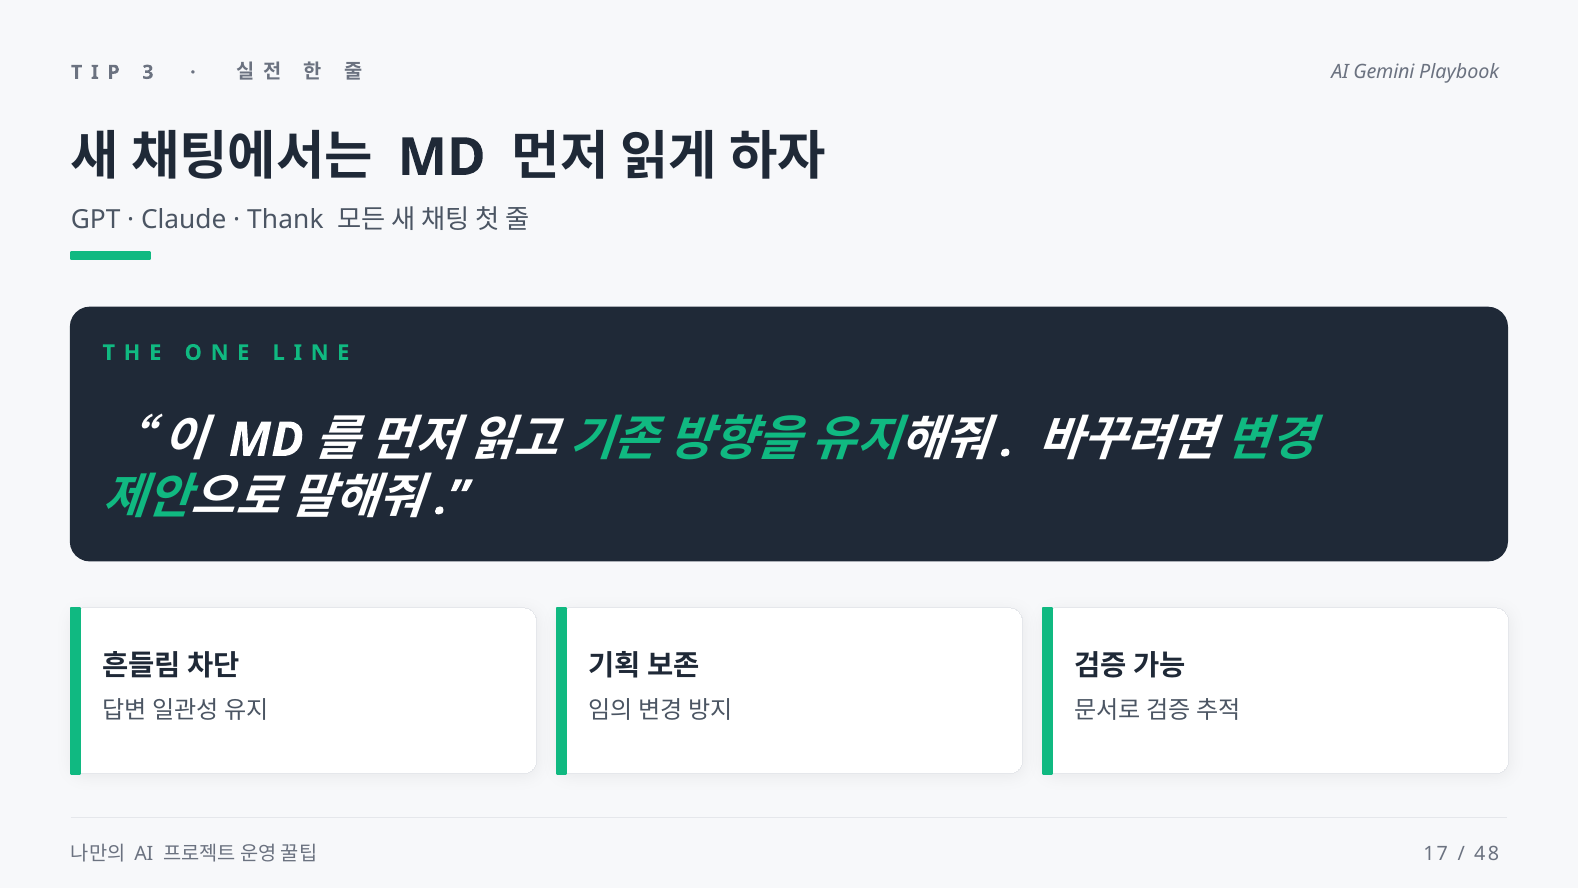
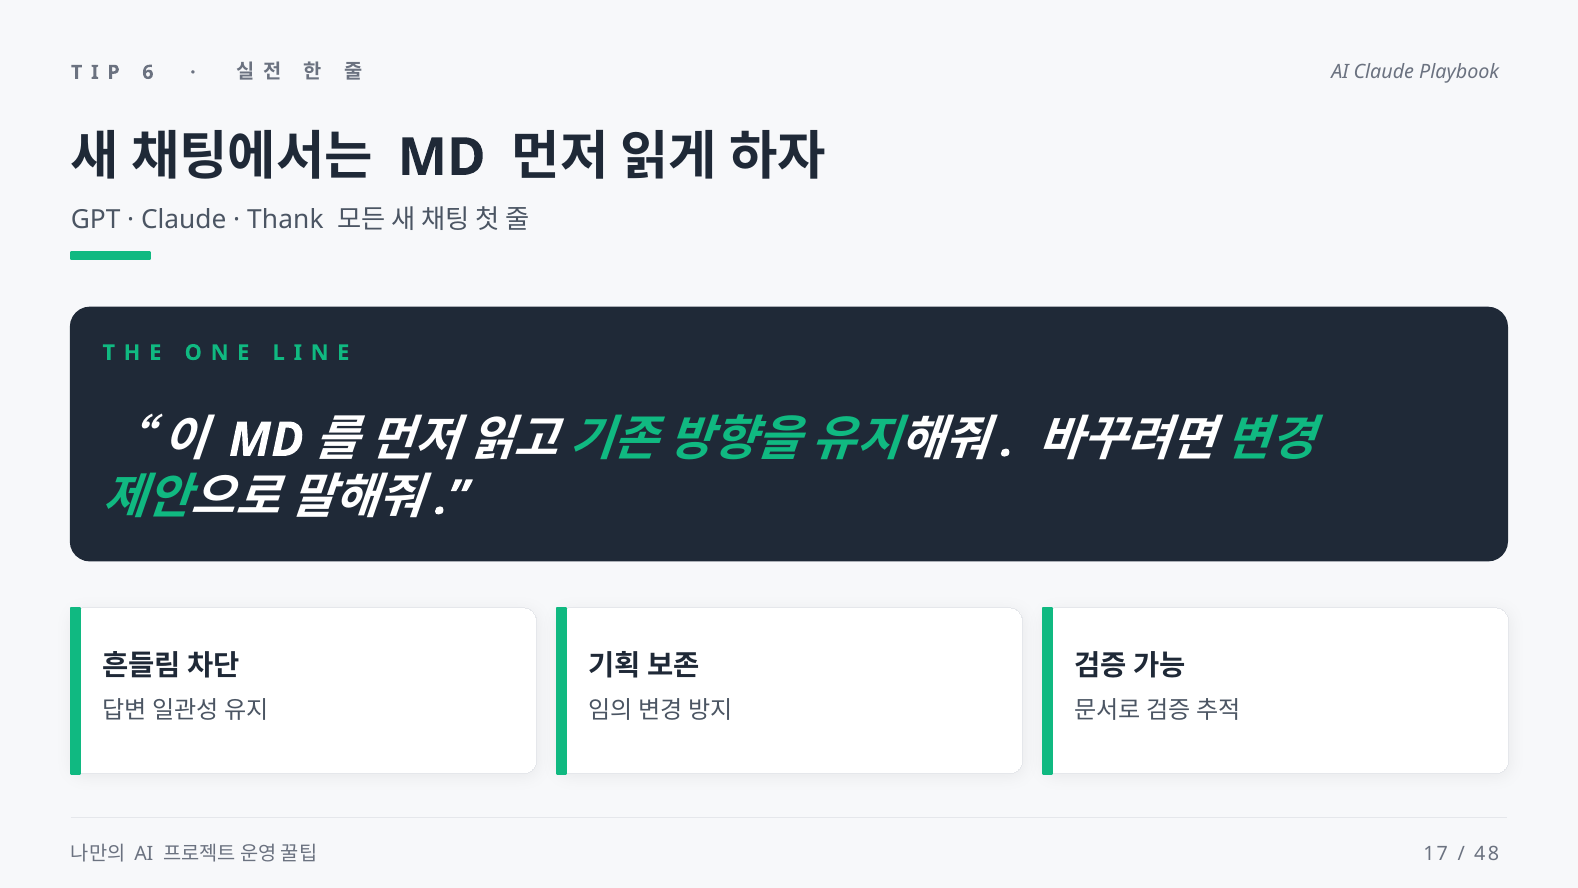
3: 3 -> 6 (148, 72)
AI Gemini: Gemini -> Claude (1384, 72)
